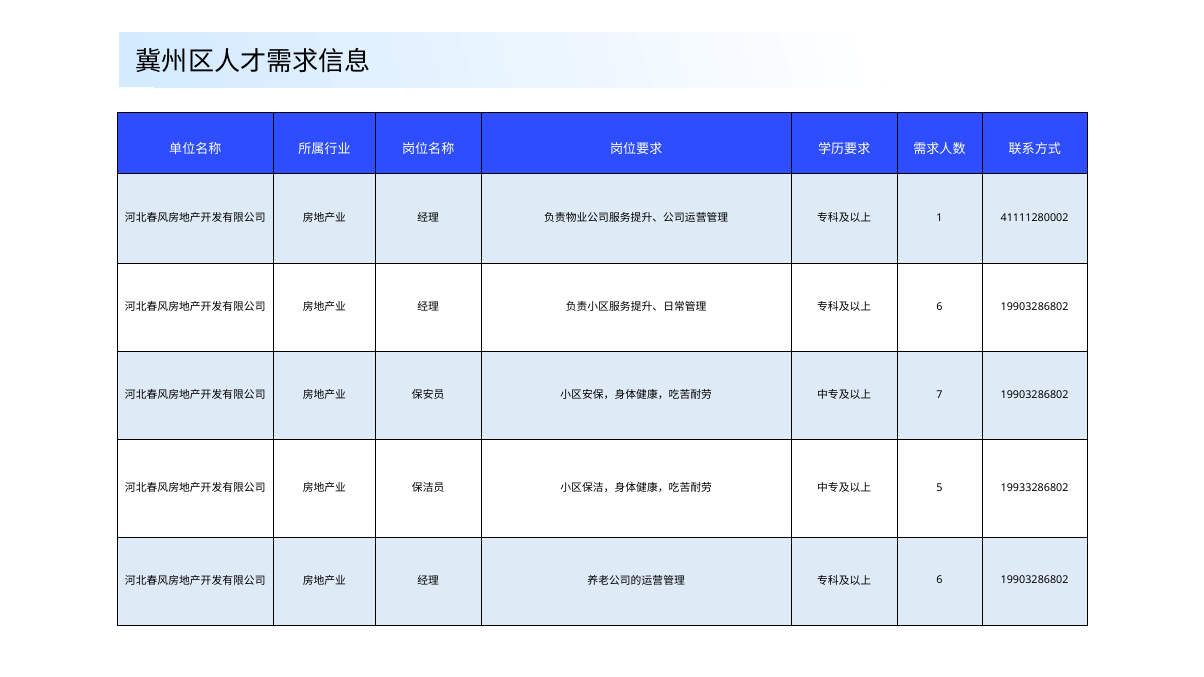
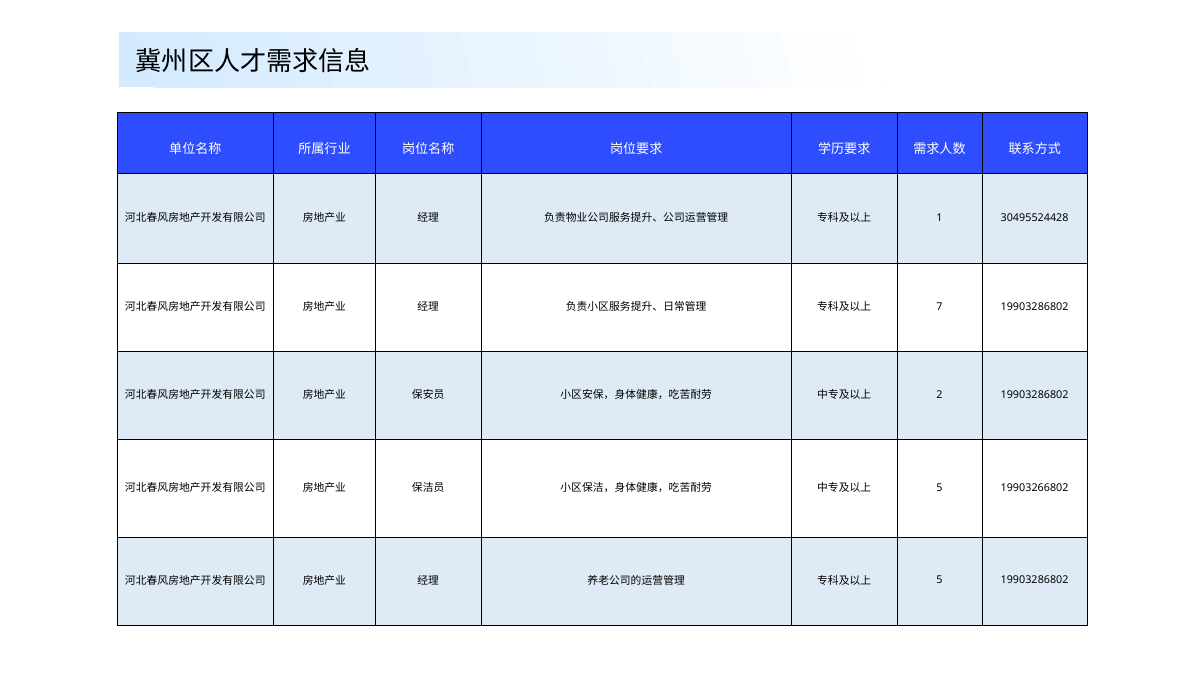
41111280002: 41111280002 -> 30495524428 (1035, 218)
6: 6 -> 7 (939, 307)
7: 7 -> 2 (939, 395)
19933286802: 19933286802 -> 19903266802 (1035, 488)
6: 6 -> 5 (939, 580)
